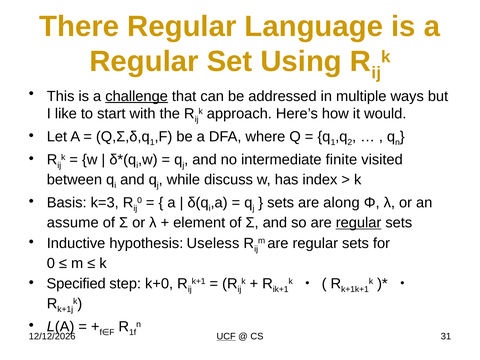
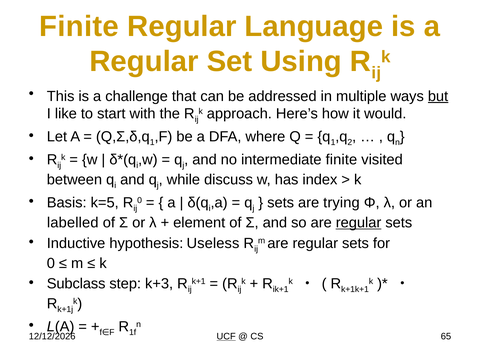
There: There -> Finite (79, 26)
challenge underline: present -> none (137, 96)
but underline: none -> present (438, 96)
k=3: k=3 -> k=5 (105, 203)
along: along -> trying (341, 203)
assume: assume -> labelled (73, 223)
Specified: Specified -> Subclass (76, 284)
k+0: k+0 -> k+3 (159, 284)
31: 31 -> 65 (446, 336)
